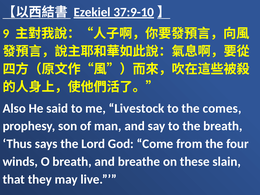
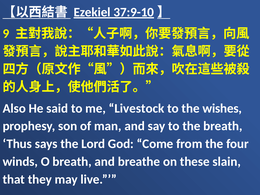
comes: comes -> wishes (222, 108)
